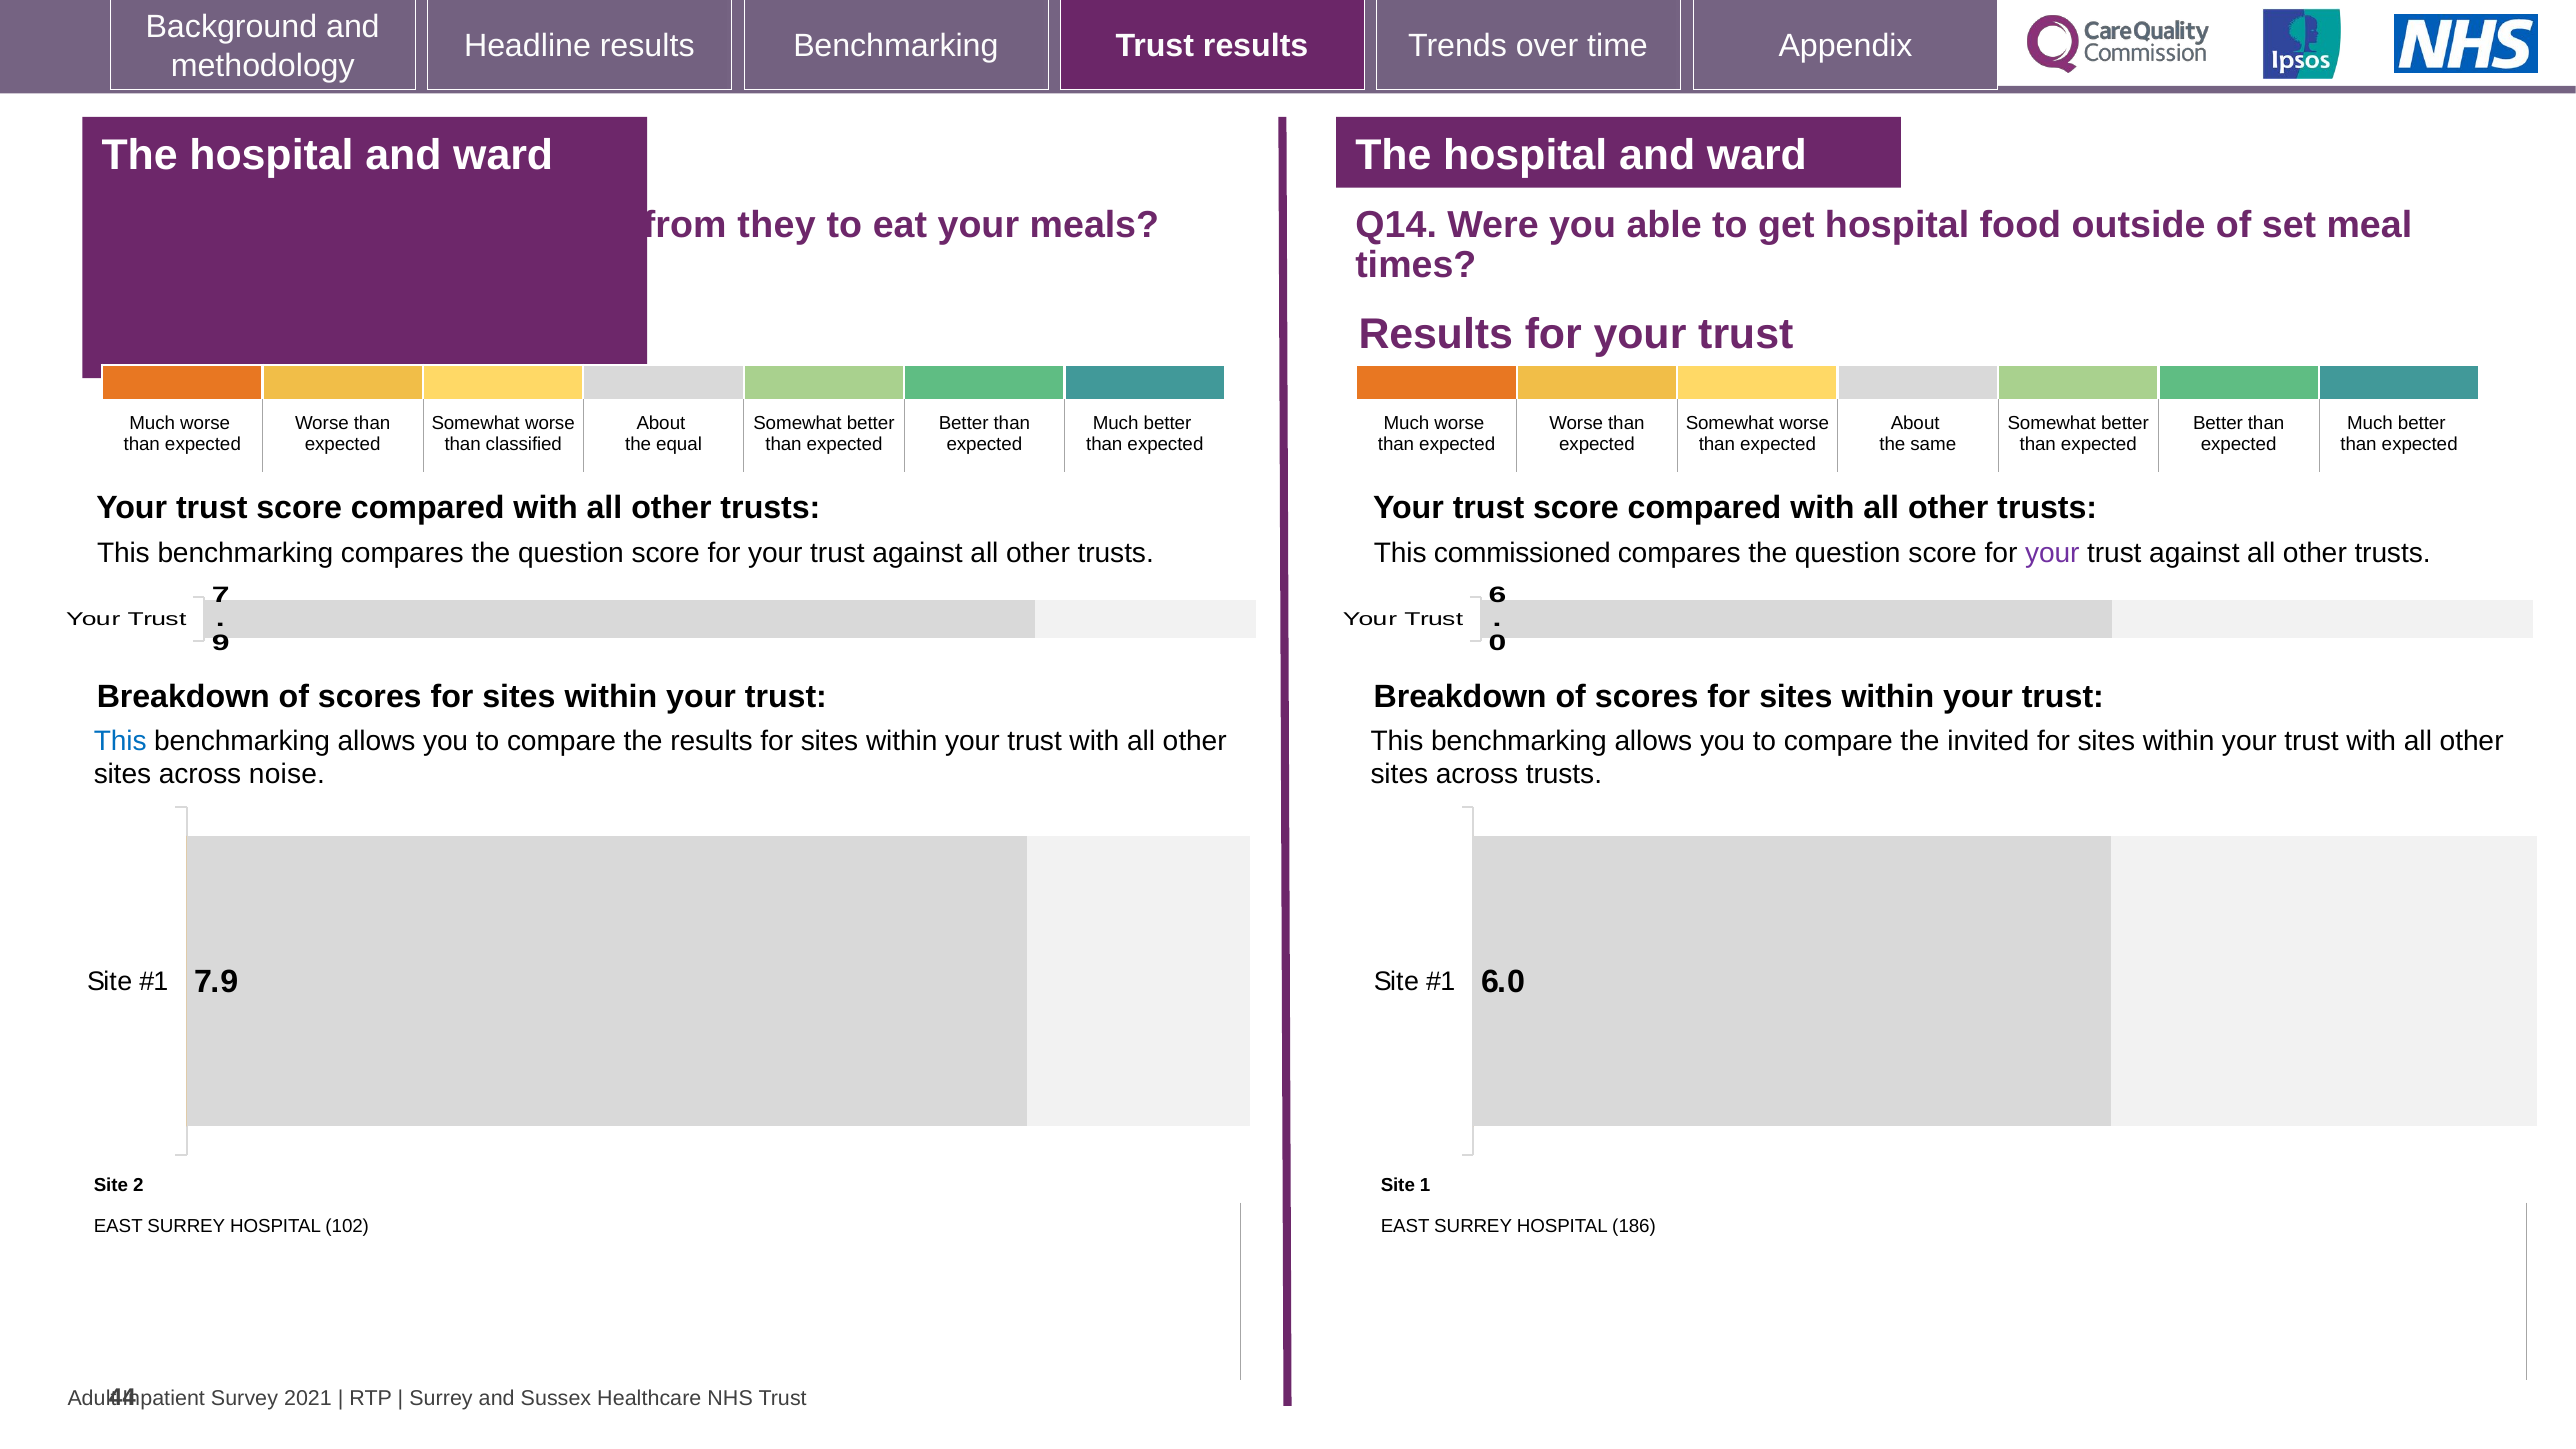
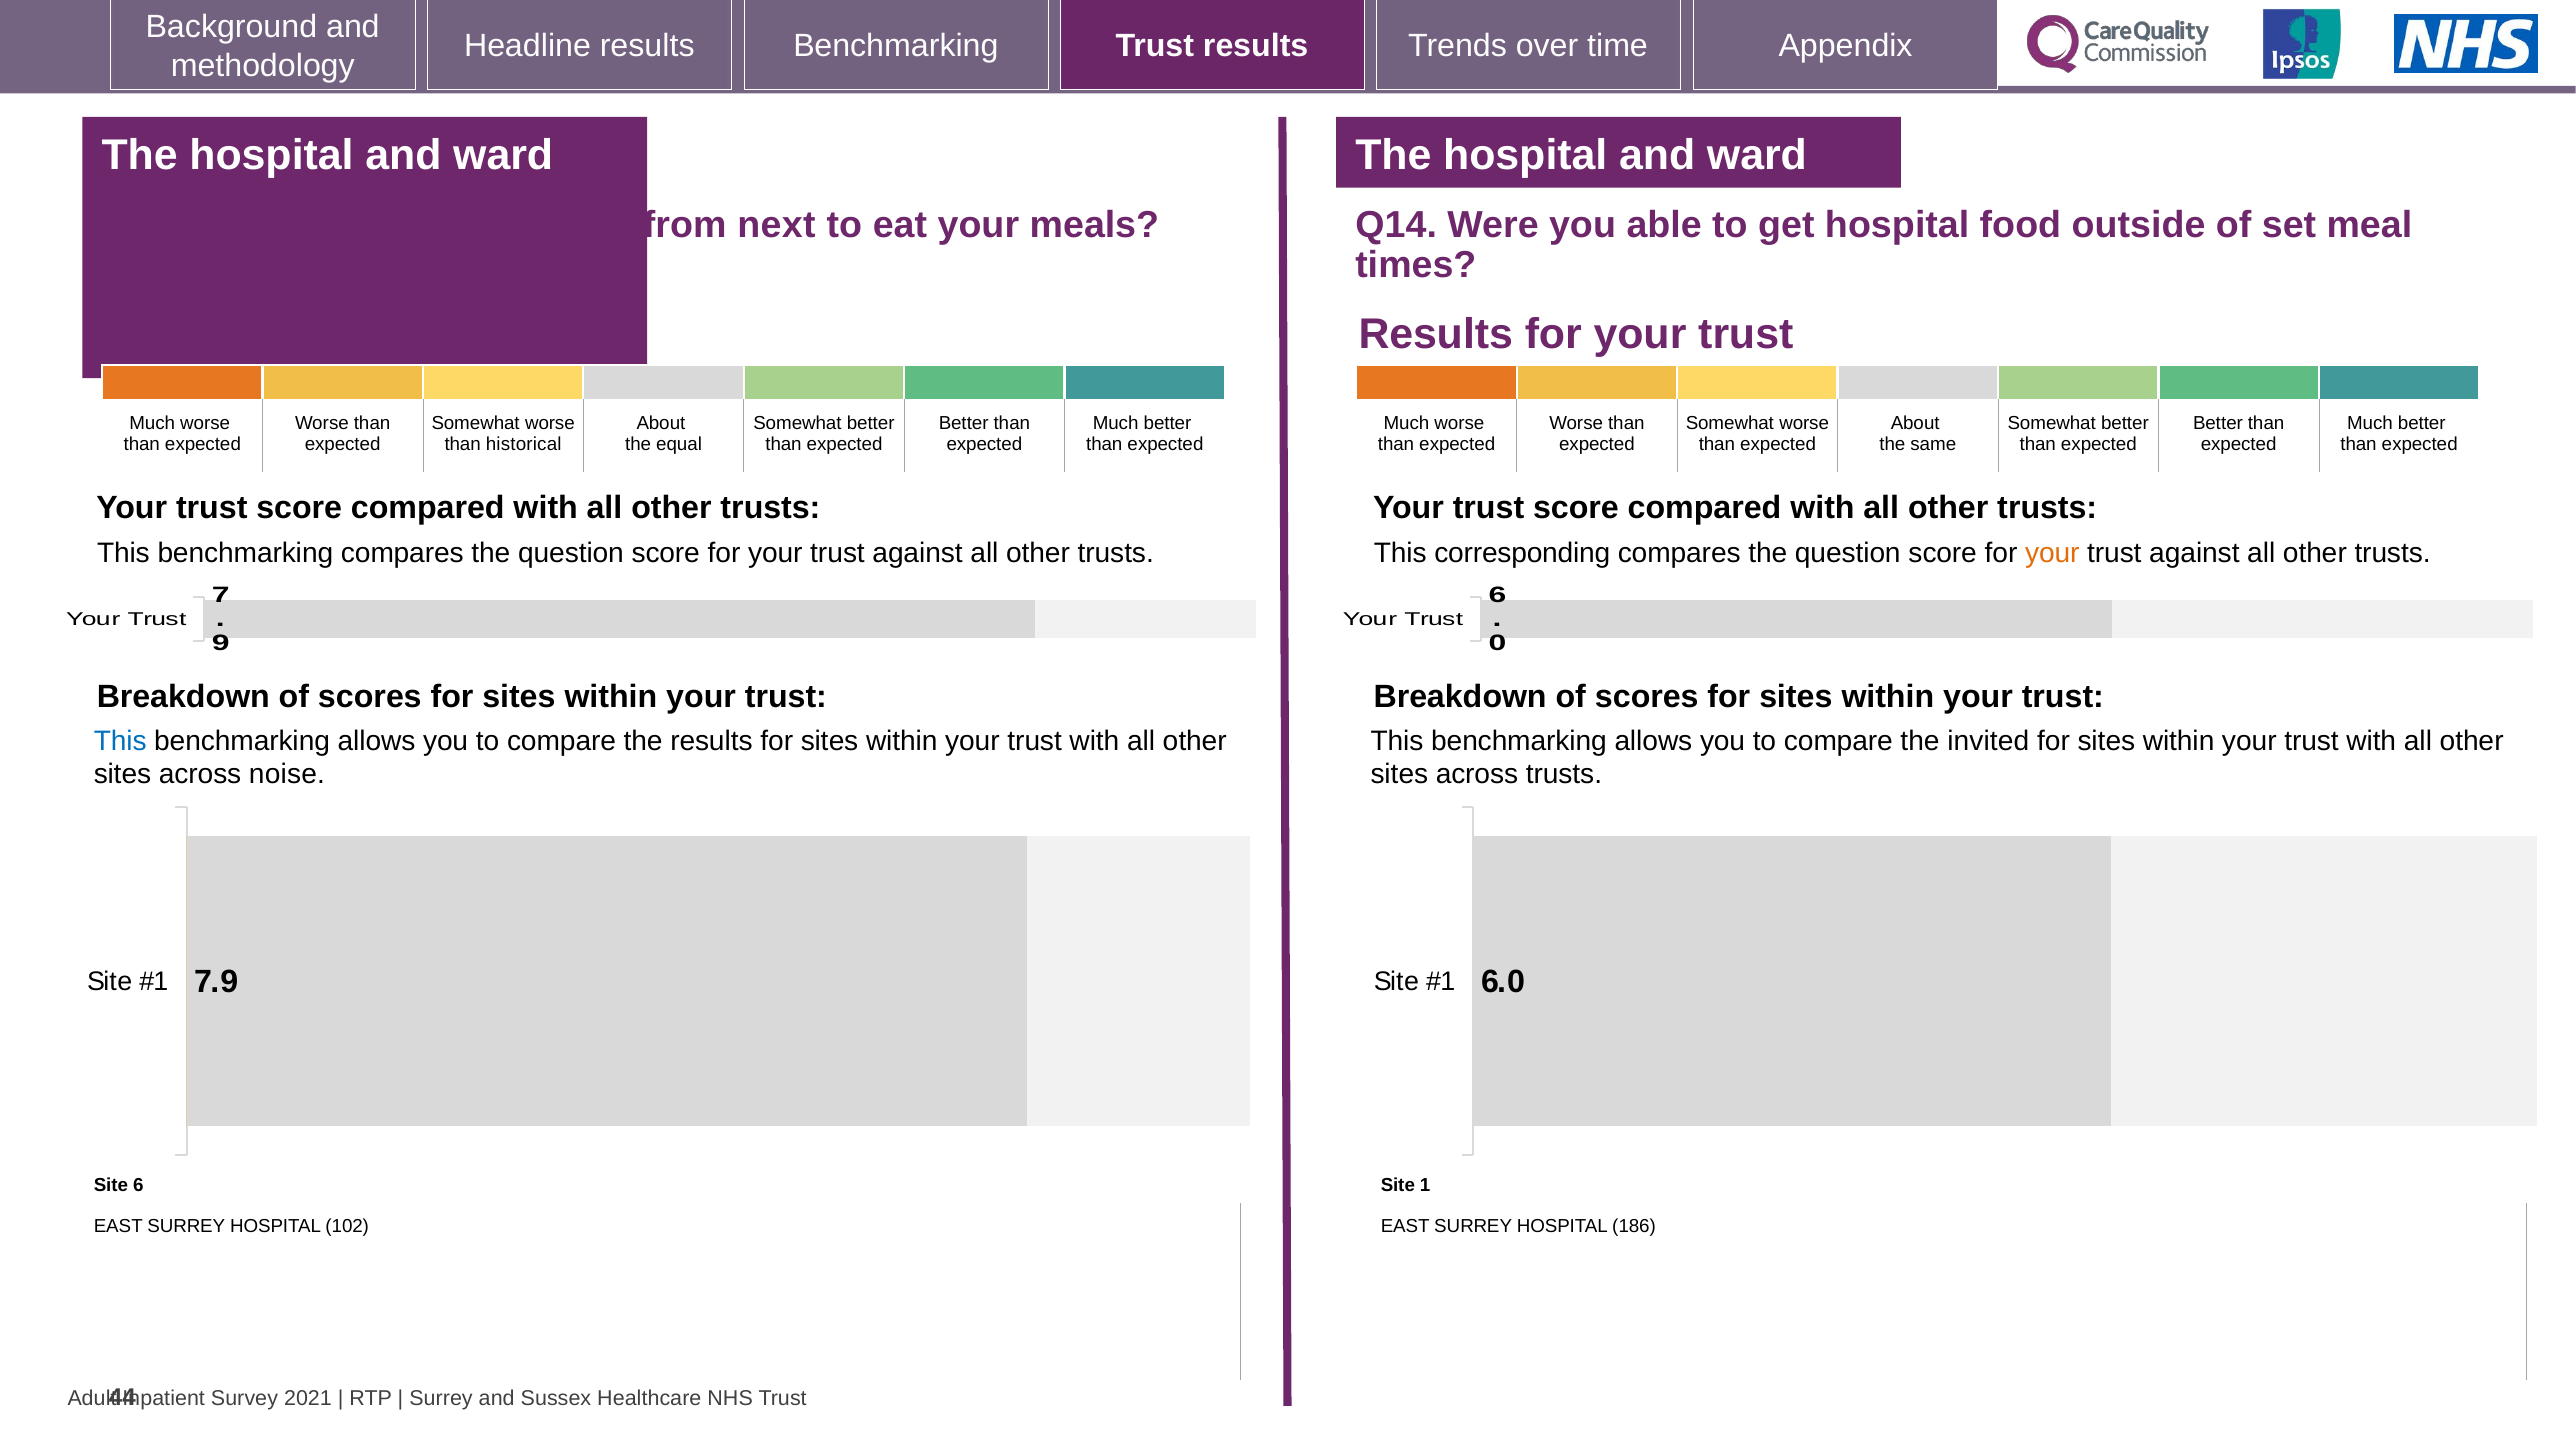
they: they -> next (777, 225)
classified: classified -> historical (524, 444)
commissioned: commissioned -> corresponding (1522, 553)
your colour: purple -> orange (2052, 553)
Site 2: 2 -> 6 (138, 1185)
